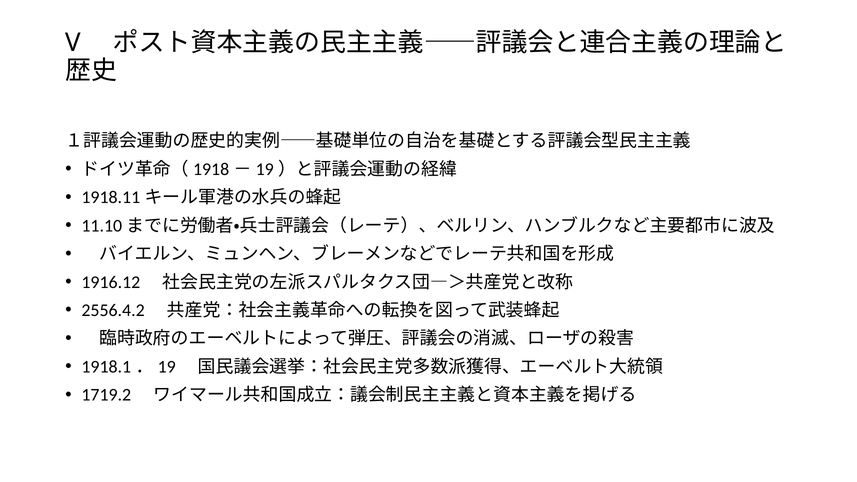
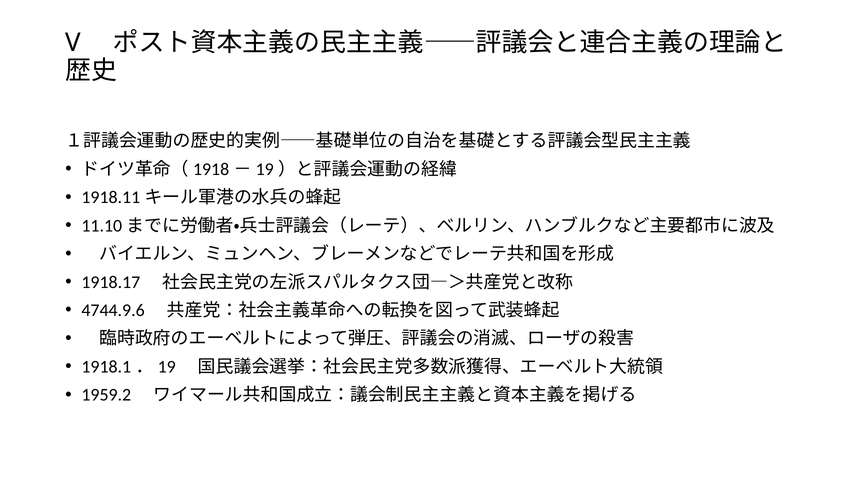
1916.12: 1916.12 -> 1918.17 (111, 282)
2556.4.2: 2556.4.2 -> 4744.9.6 (113, 310)
1719.2: 1719.2 -> 1959.2 (106, 395)
